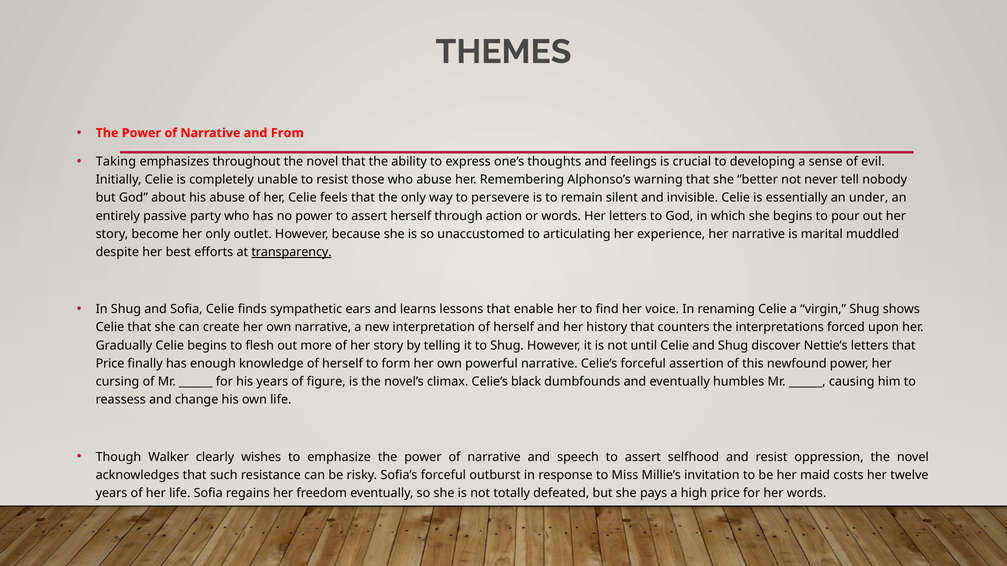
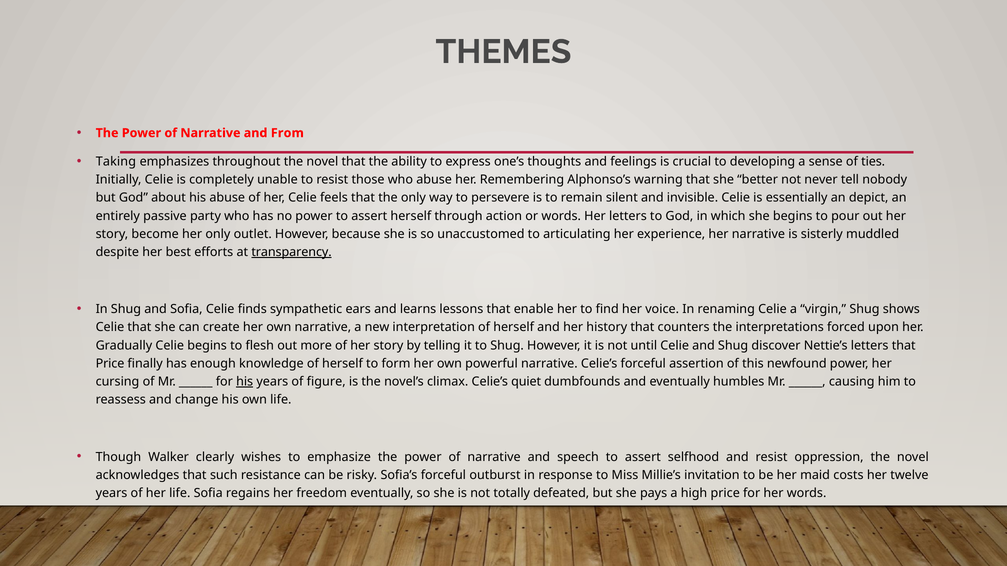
evil: evil -> ties (873, 162)
under: under -> depict (869, 198)
marital: marital -> sisterly (822, 234)
his underline: none -> present (245, 382)
black: black -> quiet (526, 382)
